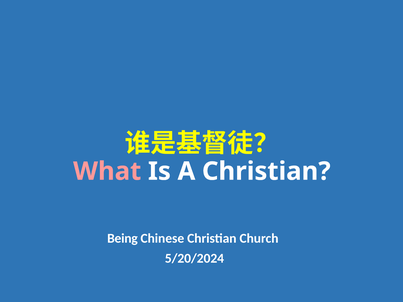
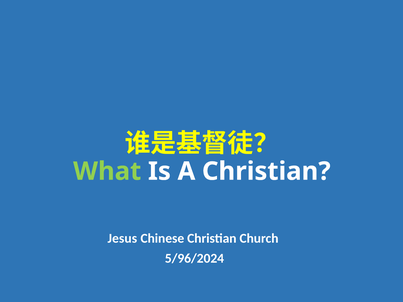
What colour: pink -> light green (107, 171)
Being: Being -> Jesus (122, 238)
5/20/2024: 5/20/2024 -> 5/96/2024 (194, 259)
